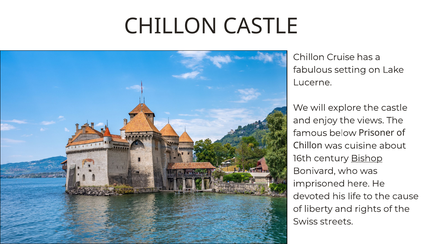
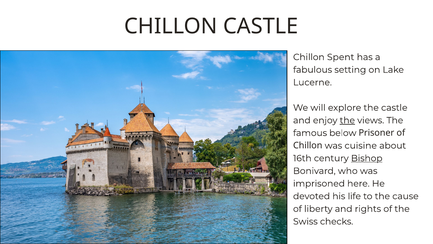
Cruise: Cruise -> Spent (341, 57)
the underline: none -> present (347, 120)
streets: streets -> checks (337, 221)
